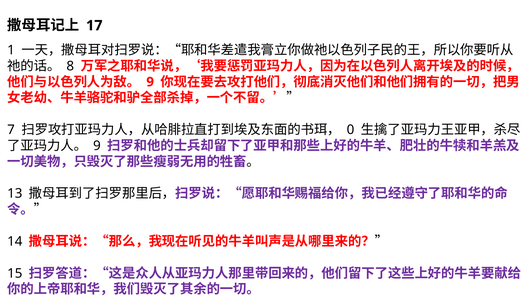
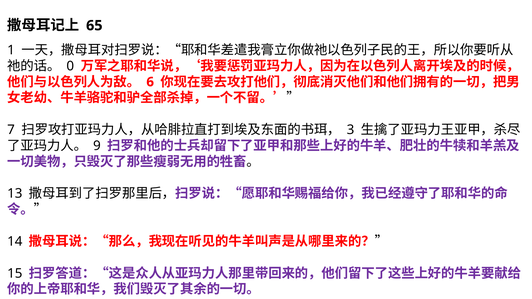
17: 17 -> 65 (94, 26)
8: 8 -> 0 (70, 66)
9: 9 -> 6 (150, 82)
0: 0 -> 3 (351, 130)
